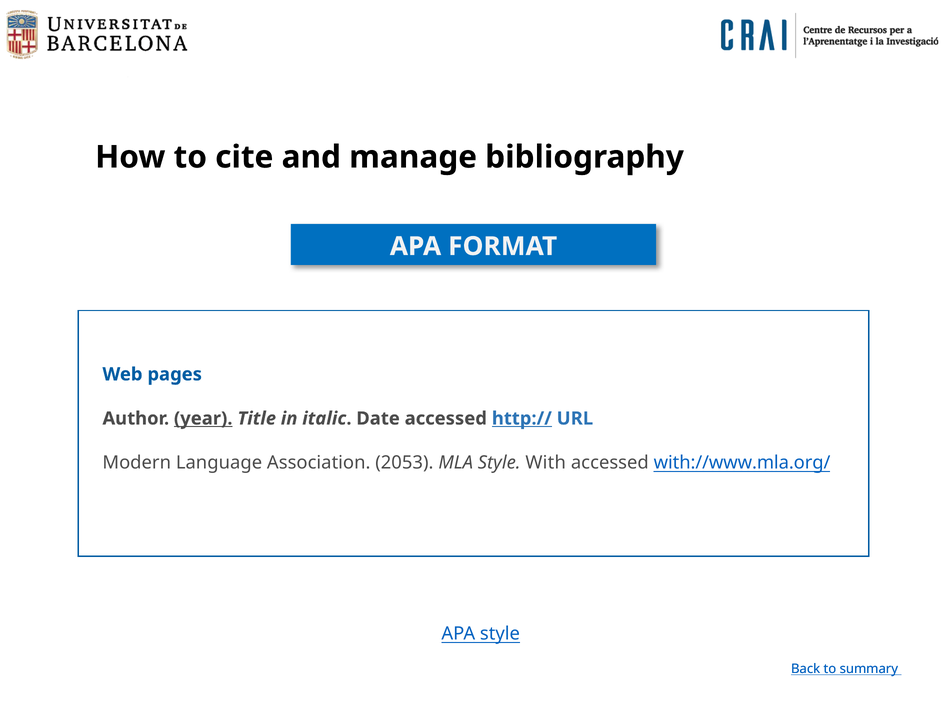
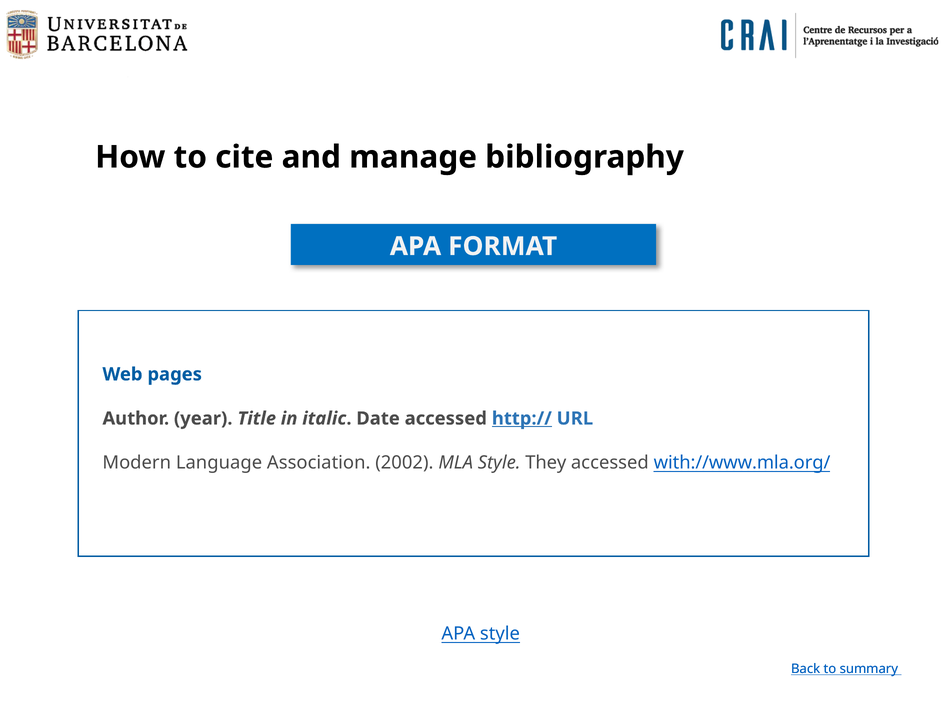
year underline: present -> none (203, 419)
2053: 2053 -> 2002 (404, 463)
With: With -> They (546, 463)
